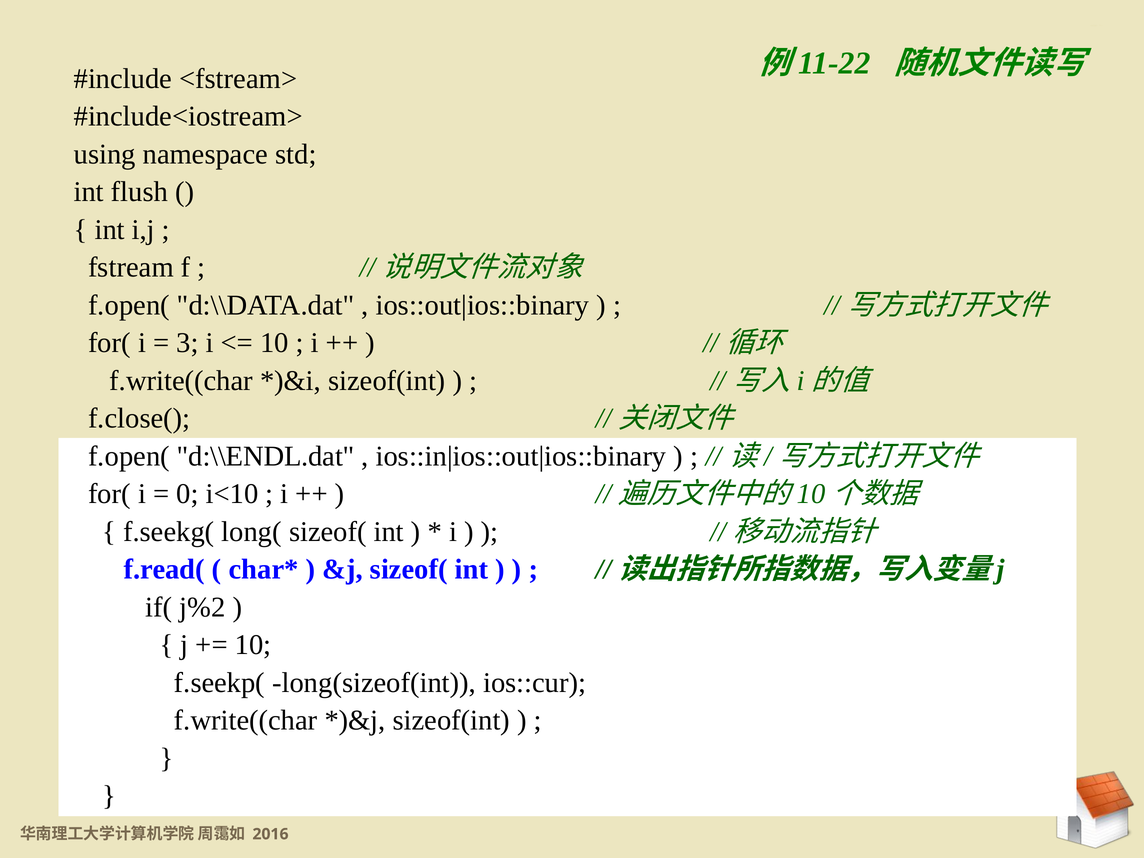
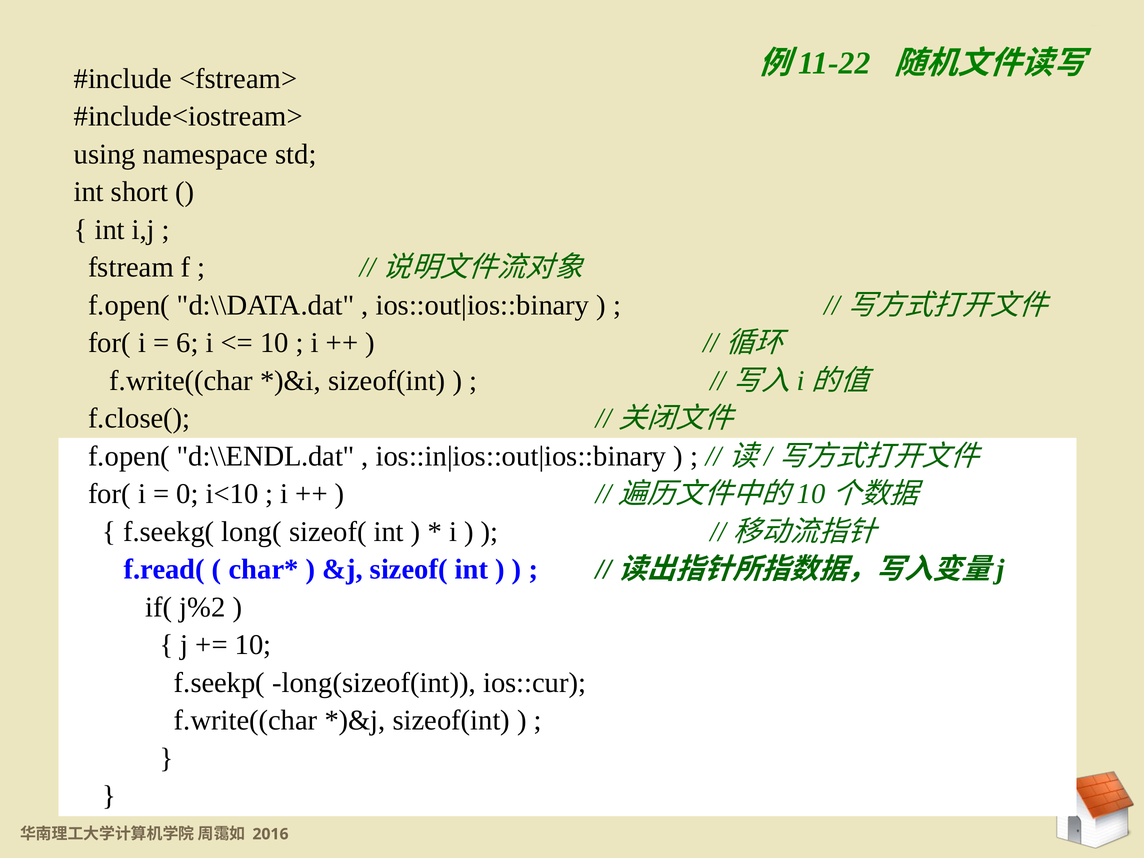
flush: flush -> short (140, 192)
3: 3 -> 6 (187, 343)
